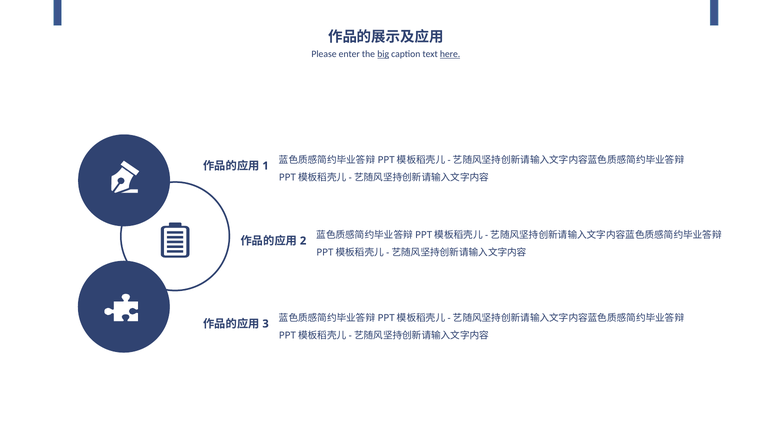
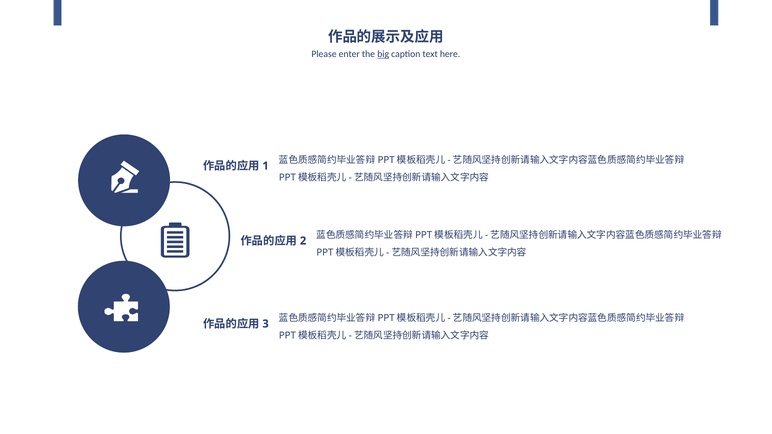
here underline: present -> none (450, 54)
